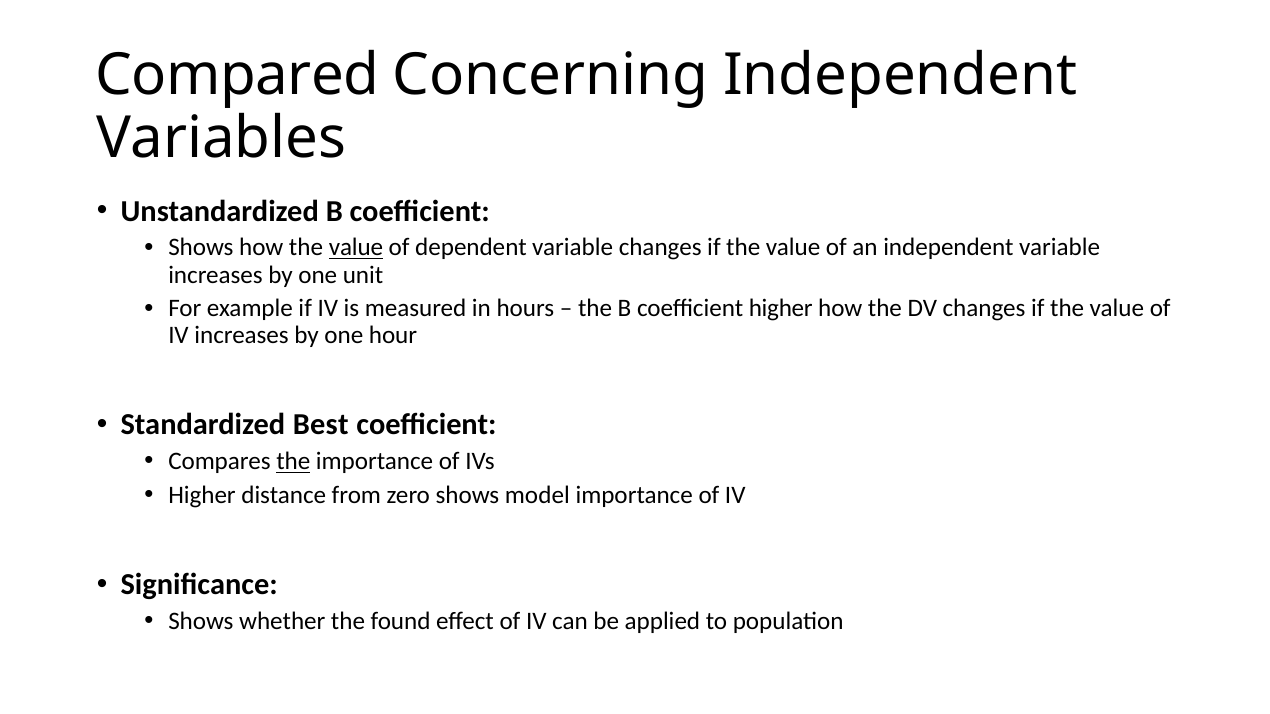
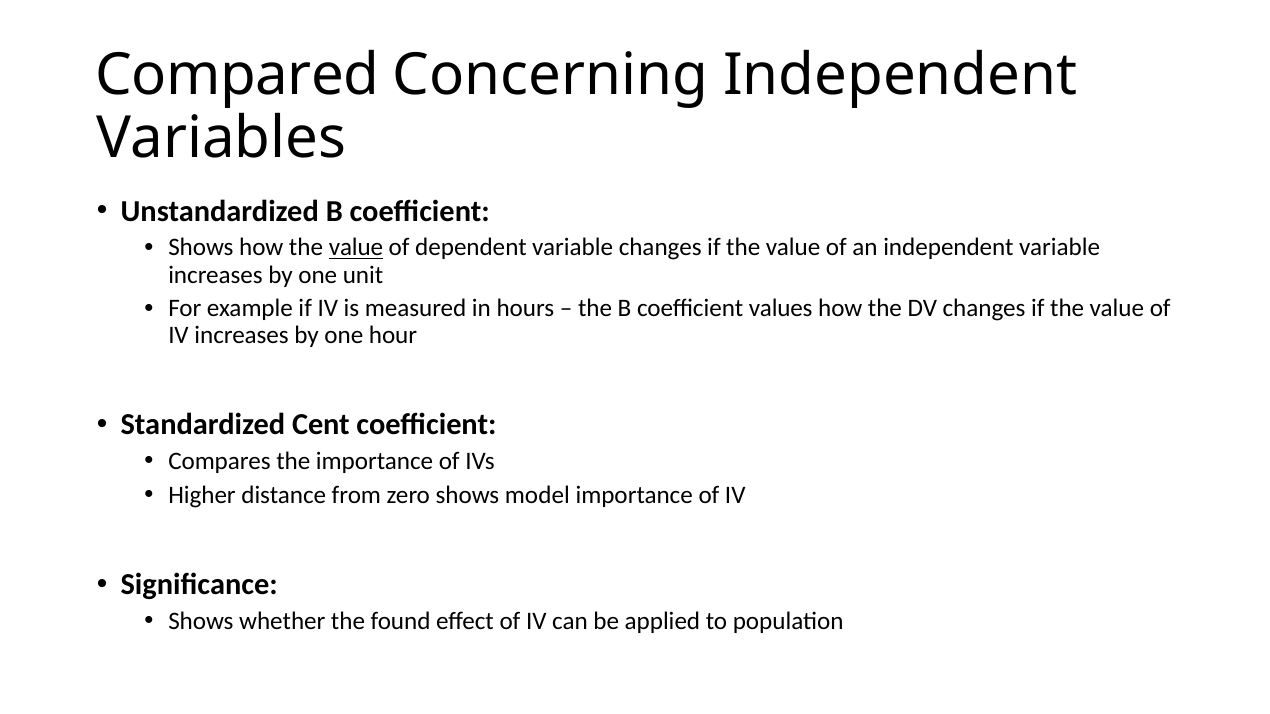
coefficient higher: higher -> values (781, 309)
Best: Best -> Cent (321, 425)
the underline: present -> none (293, 462)
